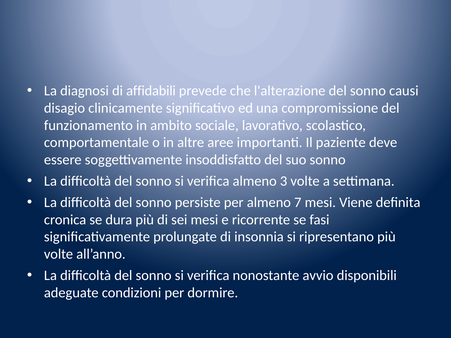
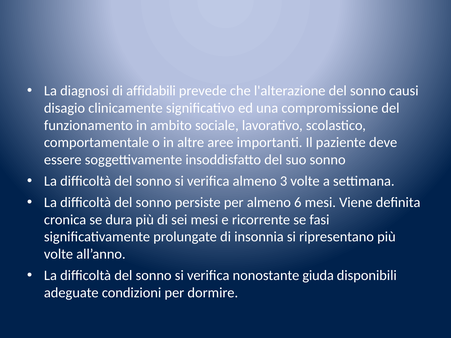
7: 7 -> 6 (298, 203)
avvio: avvio -> giuda (318, 276)
